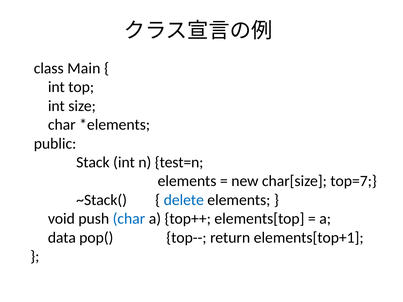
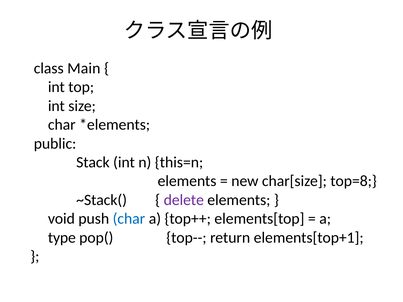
test=n: test=n -> this=n (179, 162)
top=7: top=7 -> top=8 (354, 181)
delete colour: blue -> purple (184, 200)
data: data -> type (62, 238)
